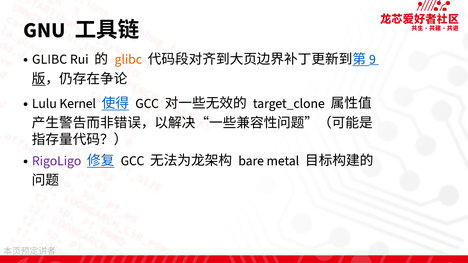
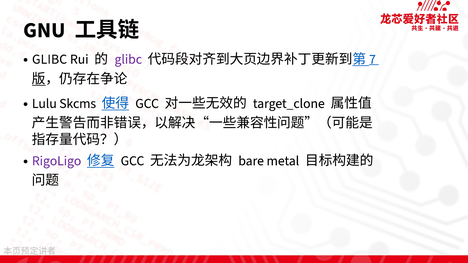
glibc colour: orange -> purple (128, 59)
9: 9 -> 7 (372, 59)
Kernel: Kernel -> Skcms (78, 104)
